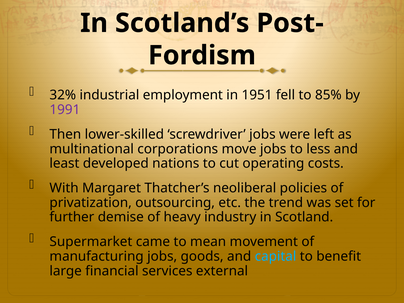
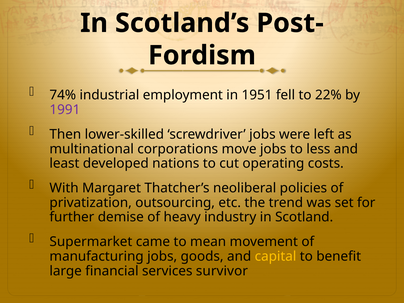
32%: 32% -> 74% (63, 95)
85%: 85% -> 22% (328, 95)
capital colour: light blue -> yellow (276, 256)
external: external -> survivor (222, 271)
